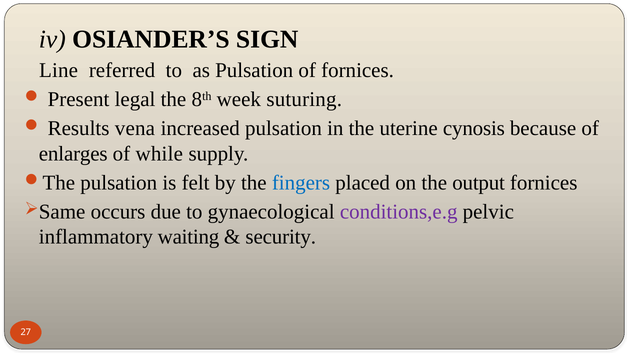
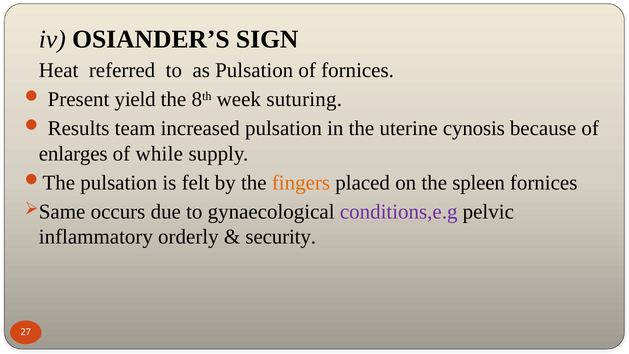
Line: Line -> Heat (59, 71)
legal: legal -> yield (135, 100)
vena: vena -> team (135, 128)
fingers colour: blue -> orange (301, 183)
output: output -> spleen (479, 183)
waiting: waiting -> orderly (188, 237)
